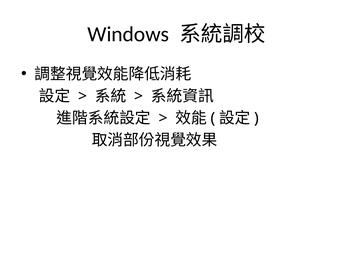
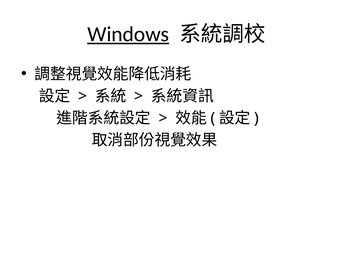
Windows underline: none -> present (128, 34)
